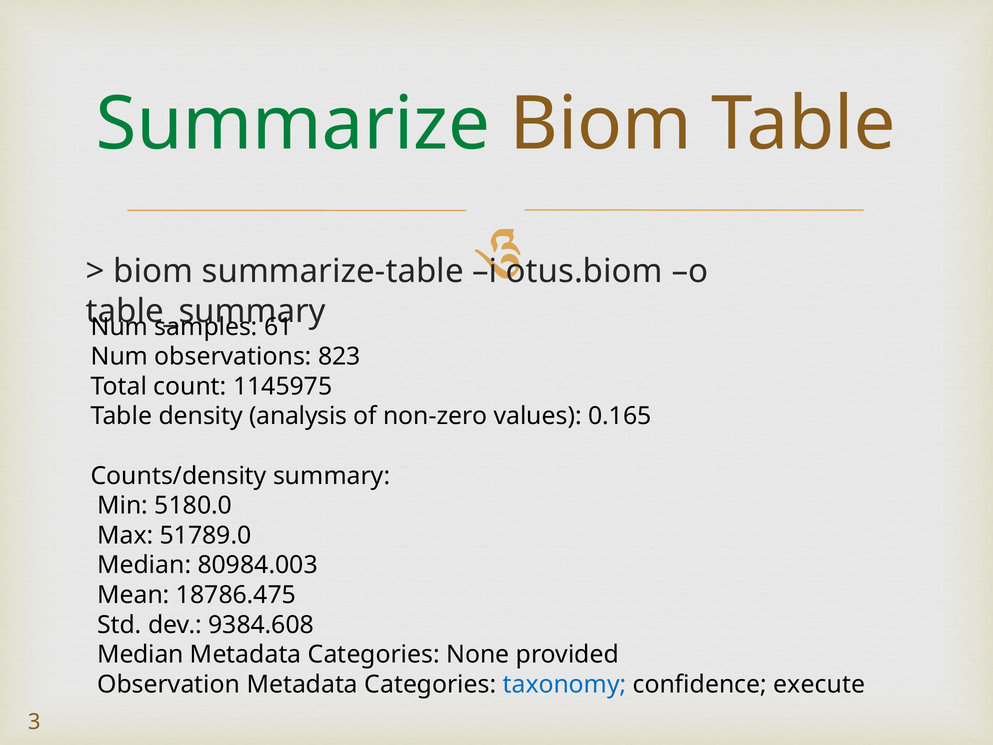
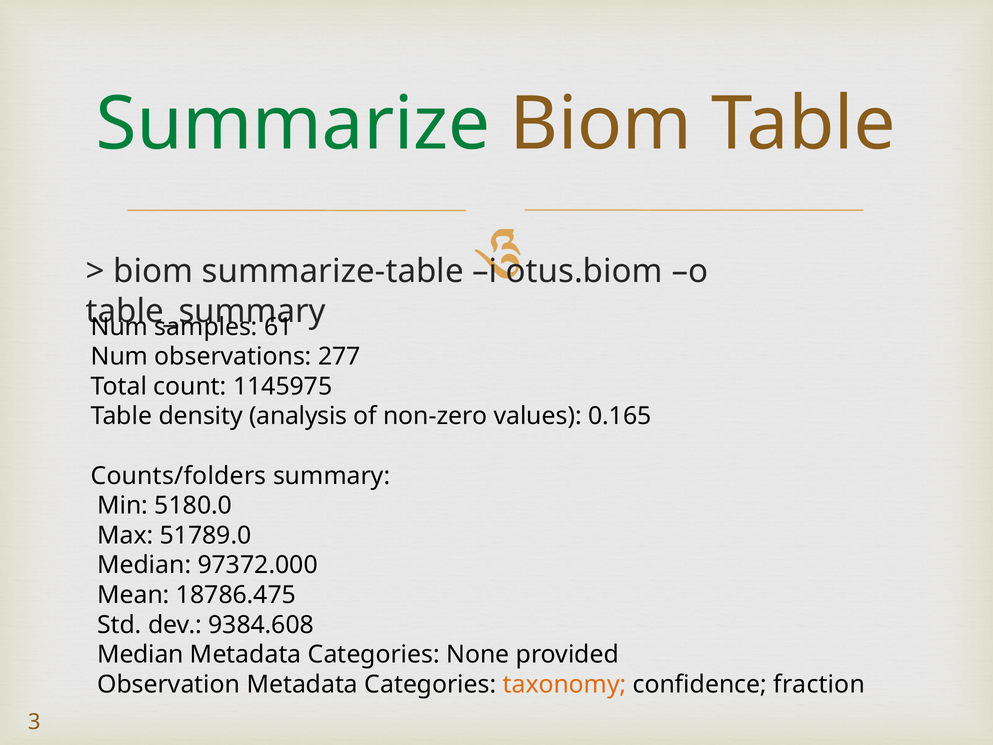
823: 823 -> 277 (339, 357)
Counts/density: Counts/density -> Counts/folders (179, 476)
80984.003: 80984.003 -> 97372.000 (258, 565)
taxonomy colour: blue -> orange (565, 684)
execute: execute -> fraction (819, 684)
